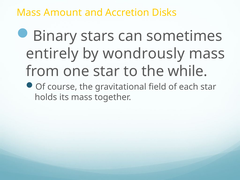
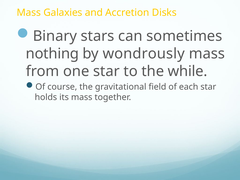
Amount: Amount -> Galaxies (63, 13)
entirely: entirely -> nothing (52, 54)
